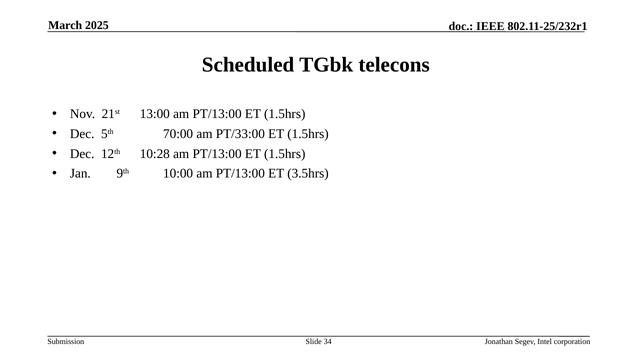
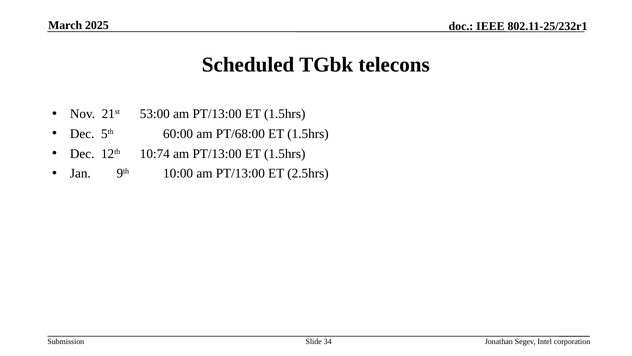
13:00: 13:00 -> 53:00 (155, 114)
70:00: 70:00 -> 60:00 (178, 134)
PT/33:00: PT/33:00 -> PT/68:00 (240, 134)
10:28: 10:28 -> 10:74 (155, 153)
3.5hrs: 3.5hrs -> 2.5hrs (308, 173)
